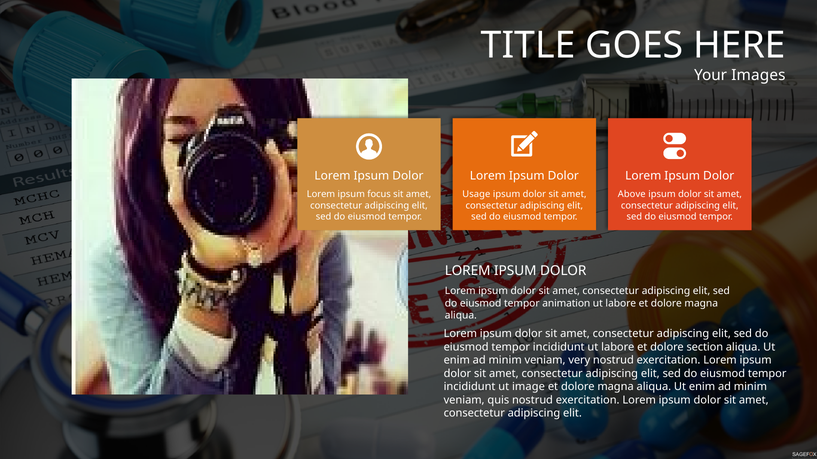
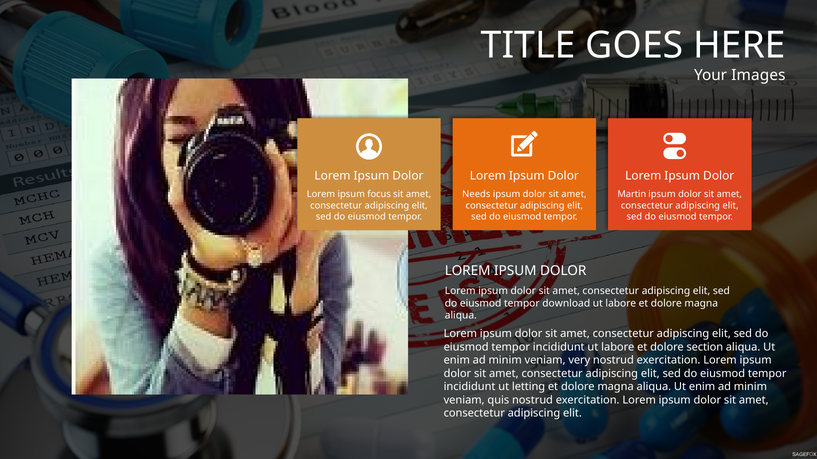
Usage: Usage -> Needs (476, 195)
Above: Above -> Martin (632, 195)
animation: animation -> download (566, 304)
image: image -> letting (529, 387)
